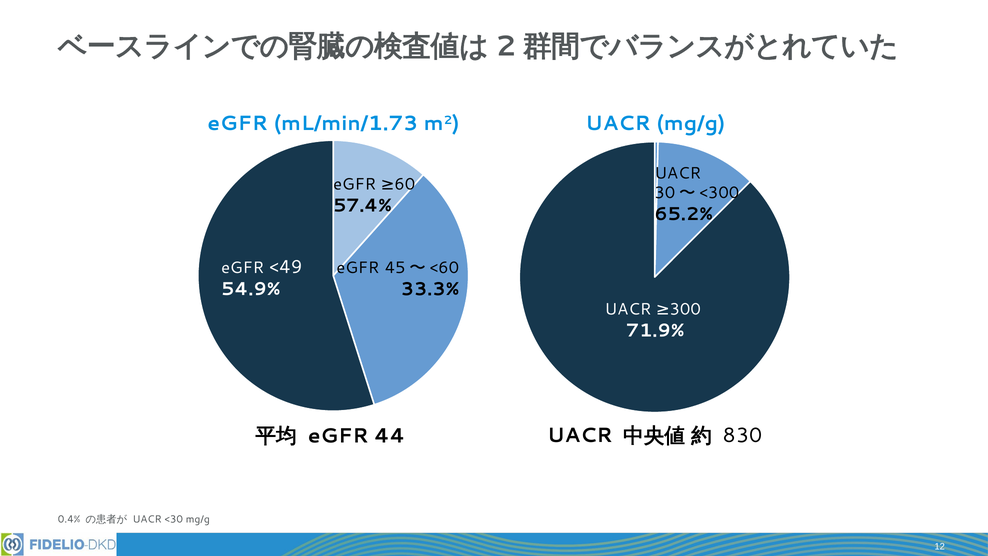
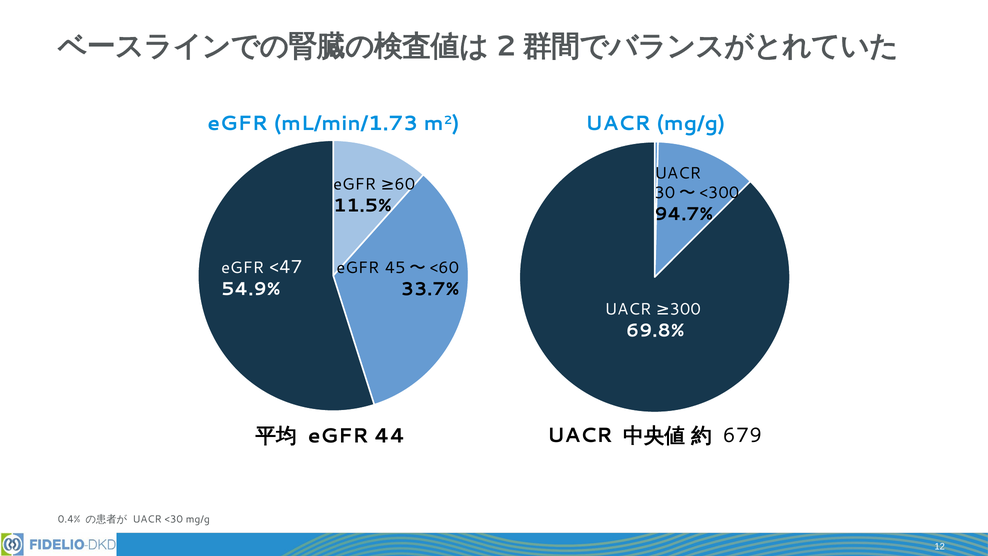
57.4%: 57.4% -> 11.5% (362, 206)
65.2%: 65.2% -> 94.7% (684, 214)
<49: <49 -> <47 (286, 267)
33.3%: 33.3% -> 33.7% (430, 289)
71.9%: 71.9% -> 69.8% (655, 330)
830: 830 -> 679 (743, 435)
